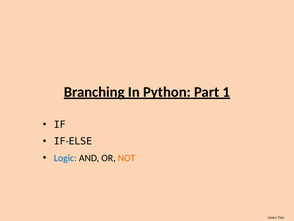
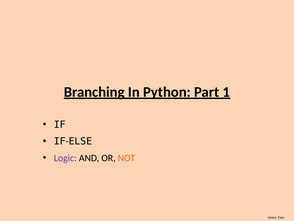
Logic colour: blue -> purple (65, 158)
